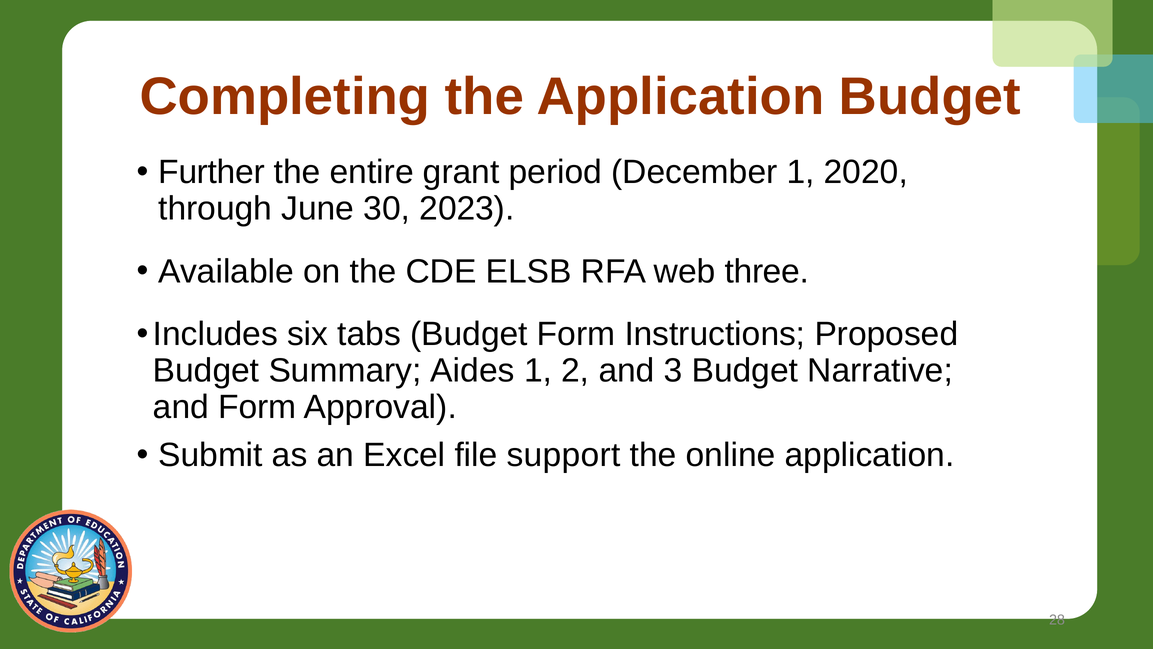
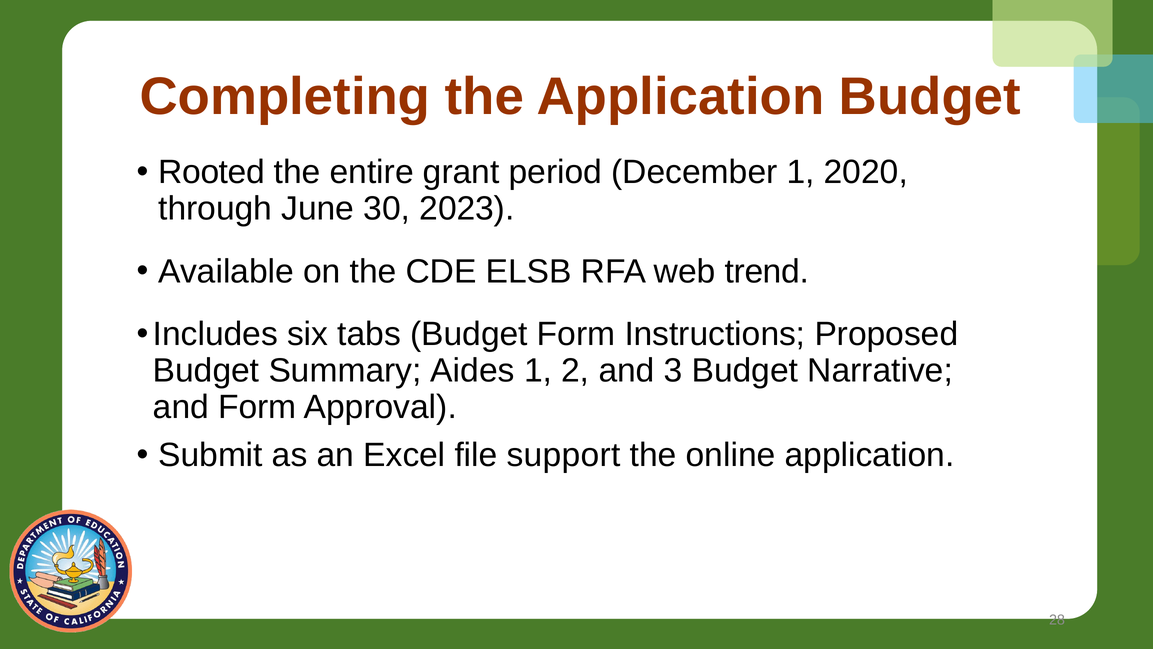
Further: Further -> Rooted (212, 172)
three: three -> trend (767, 271)
